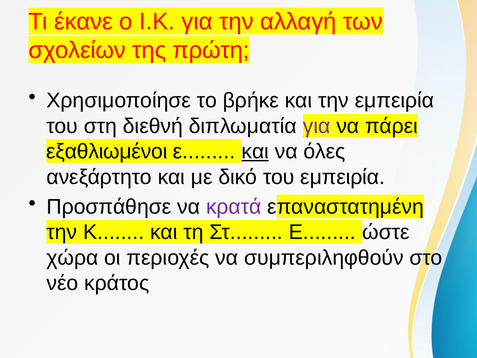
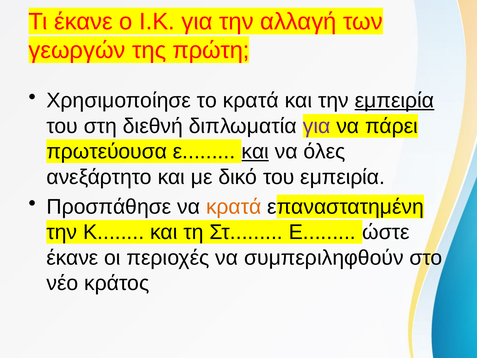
σχολείων: σχολείων -> γεωργών (77, 50)
το βρήκε: βρήκε -> κρατά (251, 101)
εμπειρία underline: none -> present (394, 101)
εξαθλιωμένοι: εξαθλιωμένοι -> πρωτεύουσα (107, 151)
κρατά colour: purple -> orange (234, 207)
χώρα: χώρα -> έκανε (72, 258)
